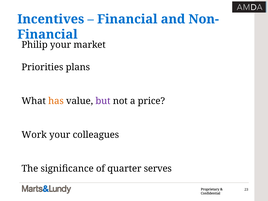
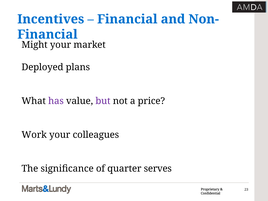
Philip: Philip -> Might (35, 45)
Priorities: Priorities -> Deployed (42, 67)
has colour: orange -> purple (56, 101)
